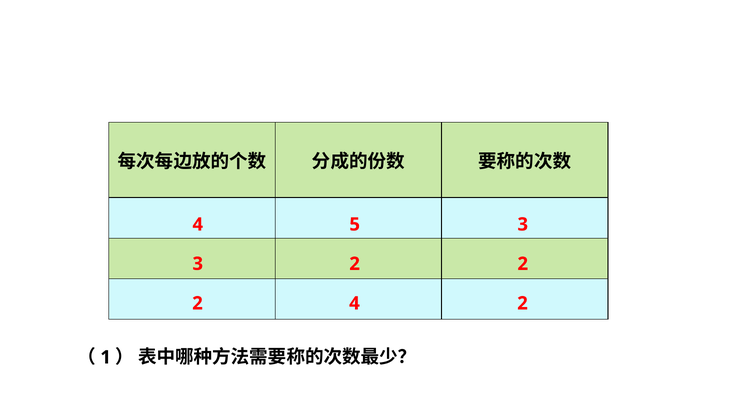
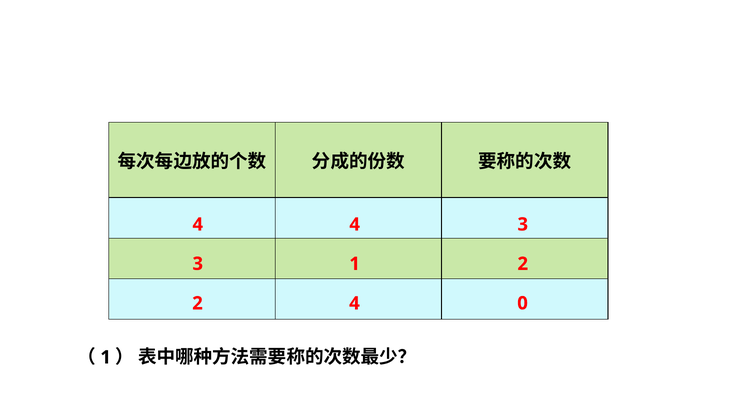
4 5: 5 -> 4 (355, 225)
3 2: 2 -> 1 (355, 264)
4 2: 2 -> 0 (523, 304)
